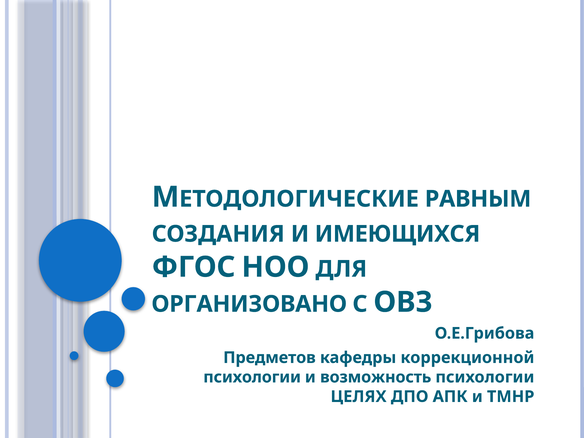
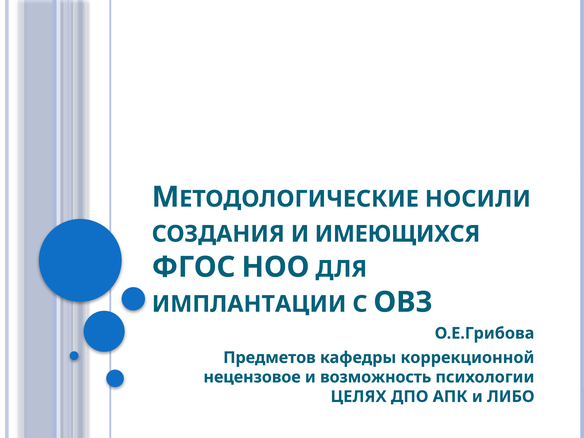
РАВНЫМ: РАВНЫМ -> НОСИЛИ (478, 199)
ОРГАНИЗОВАНО: ОРГАНИЗОВАНО -> ИМПЛАНТАЦИИ (249, 304)
психологии: психологии -> нецензовое (252, 377)
ТМНР: ТМНР -> ЛИБО (511, 397)
